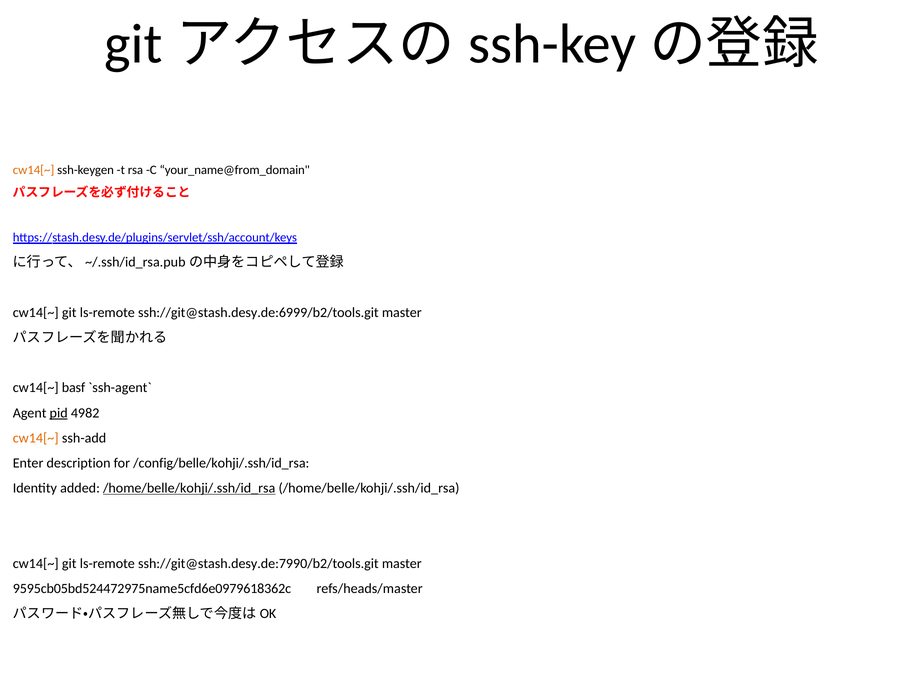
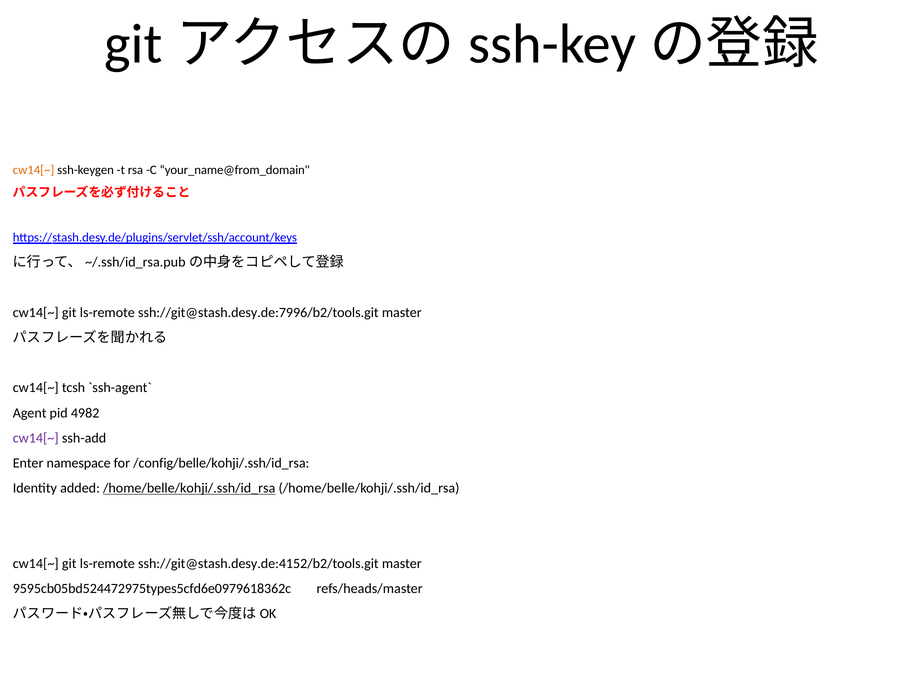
ssh://git@stash.desy.de:6999/b2/tools.git: ssh://git@stash.desy.de:6999/b2/tools.git -> ssh://git@stash.desy.de:7996/b2/tools.git (258, 312)
basf: basf -> tcsh (74, 388)
pid underline: present -> none (59, 413)
cw14[~ colour: orange -> purple (36, 438)
description: description -> namespace (79, 463)
ssh://git@stash.desy.de:7990/b2/tools.git: ssh://git@stash.desy.de:7990/b2/tools.git -> ssh://git@stash.desy.de:4152/b2/tools.git (258, 563)
9595cb05bd524472975name5cfd6e0979618362c: 9595cb05bd524472975name5cfd6e0979618362c -> 9595cb05bd524472975types5cfd6e0979618362c (152, 588)
